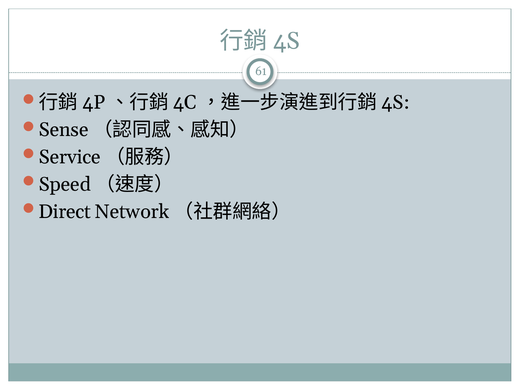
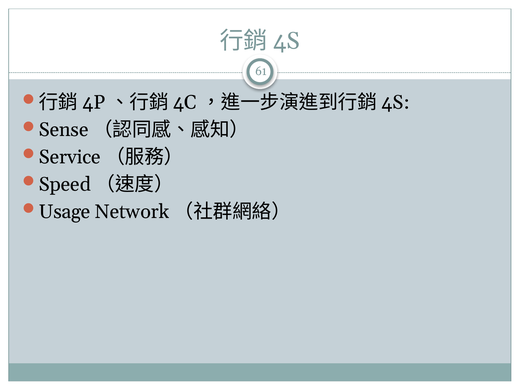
Direct: Direct -> Usage (65, 212)
